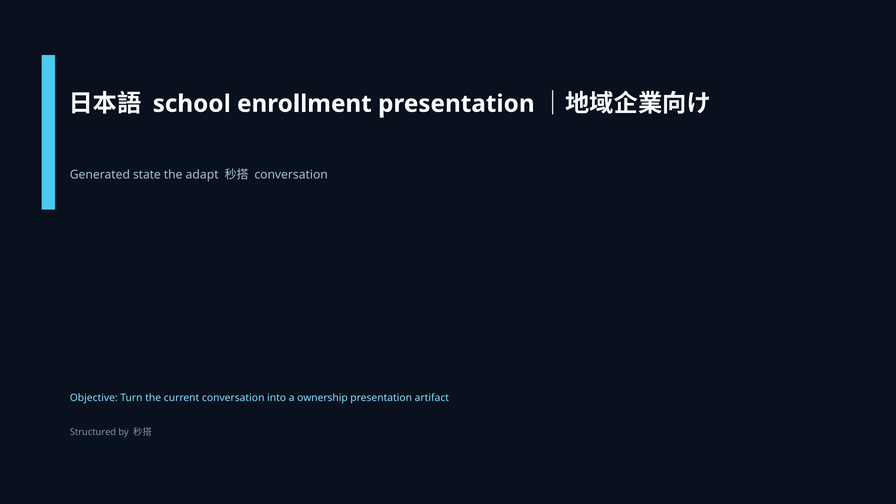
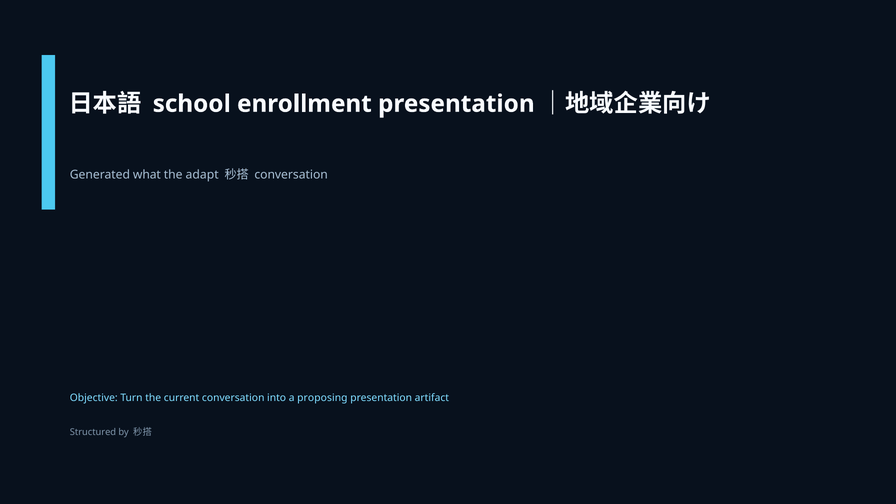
state: state -> what (147, 175)
ownership: ownership -> proposing (322, 398)
